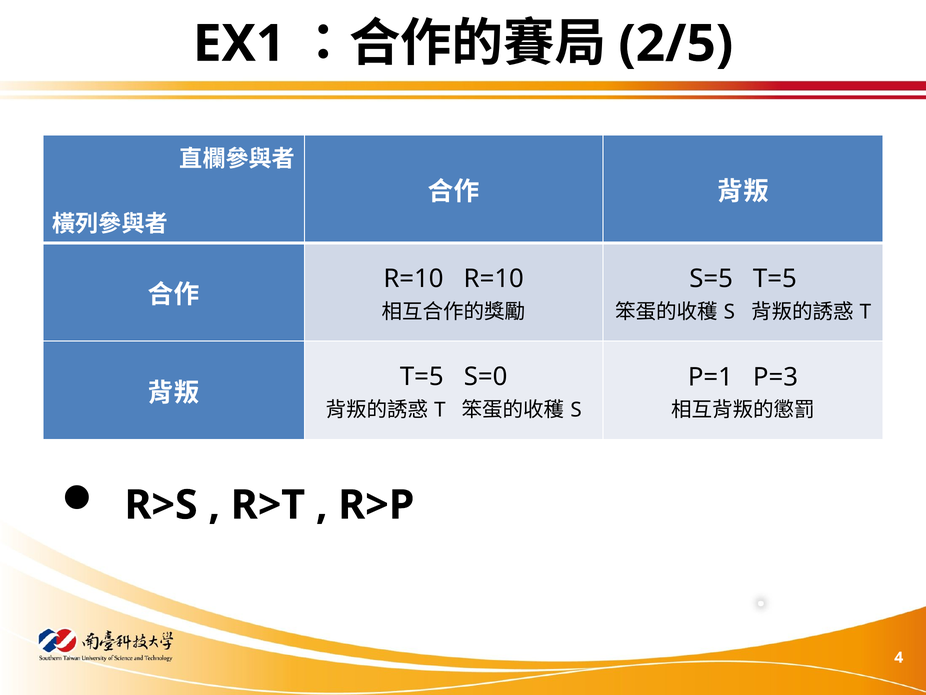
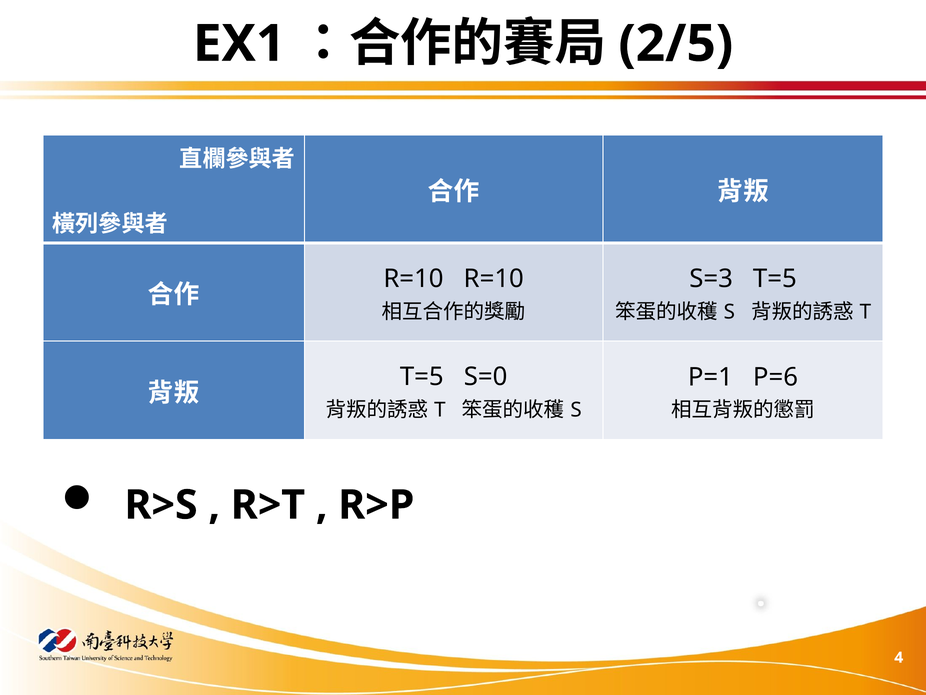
S=5: S=5 -> S=3 (711, 279)
P=3: P=3 -> P=6 (775, 377)
